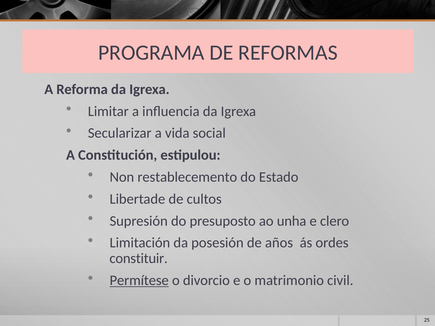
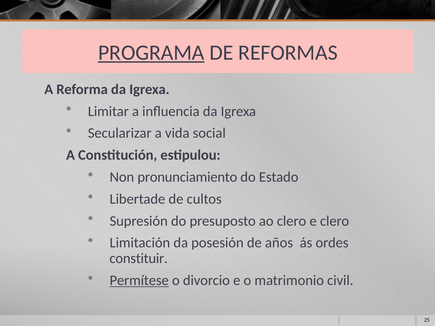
PROGRAMA underline: none -> present (151, 53)
restablecemento: restablecemento -> pronunciamiento (187, 177)
ao unha: unha -> clero (292, 221)
